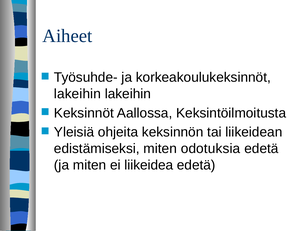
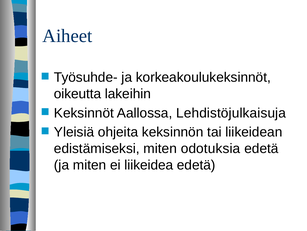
lakeihin: lakeihin -> oikeutta (78, 94)
Keksintöilmoitusta: Keksintöilmoitusta -> Lehdistöjulkaisuja (231, 113)
